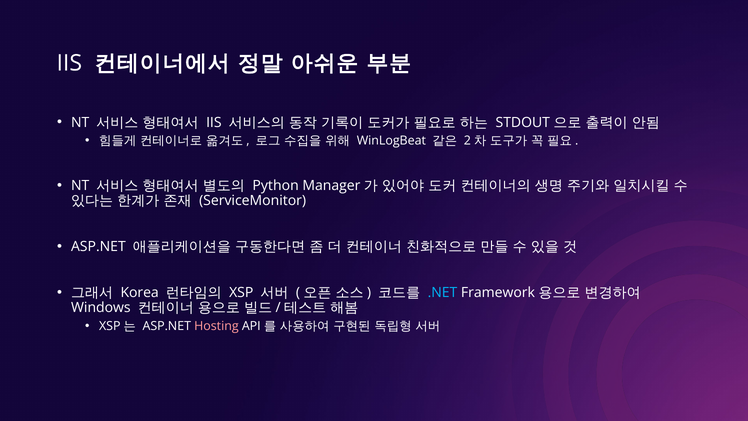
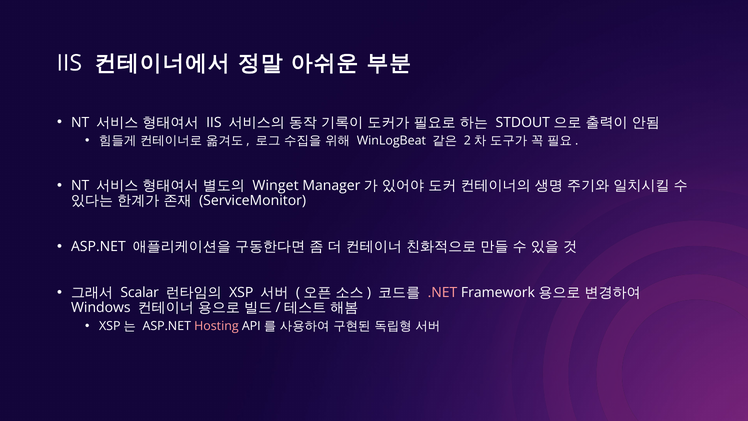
Python: Python -> Winget (276, 186)
Korea: Korea -> Scalar (140, 292)
.NET colour: light blue -> pink (442, 292)
